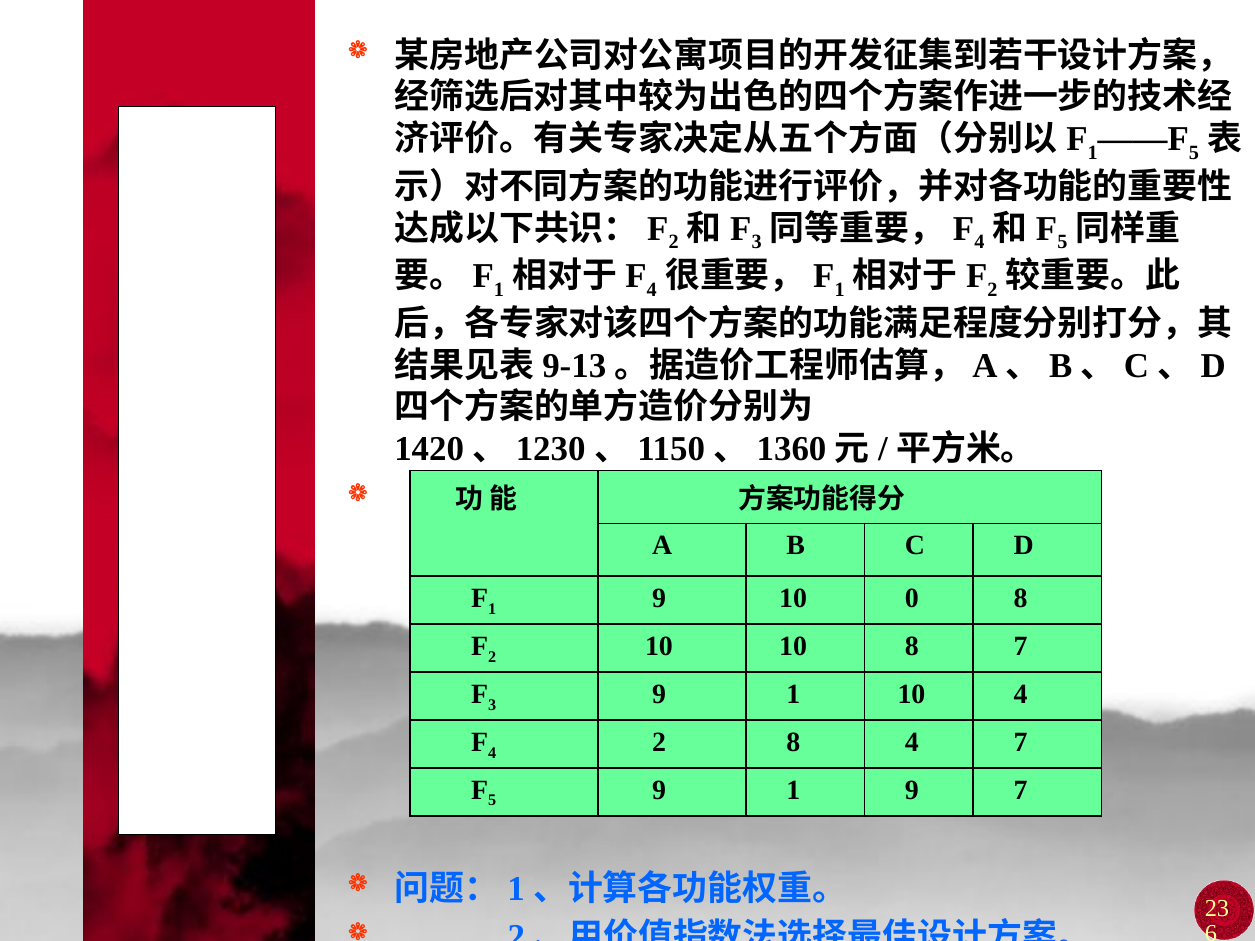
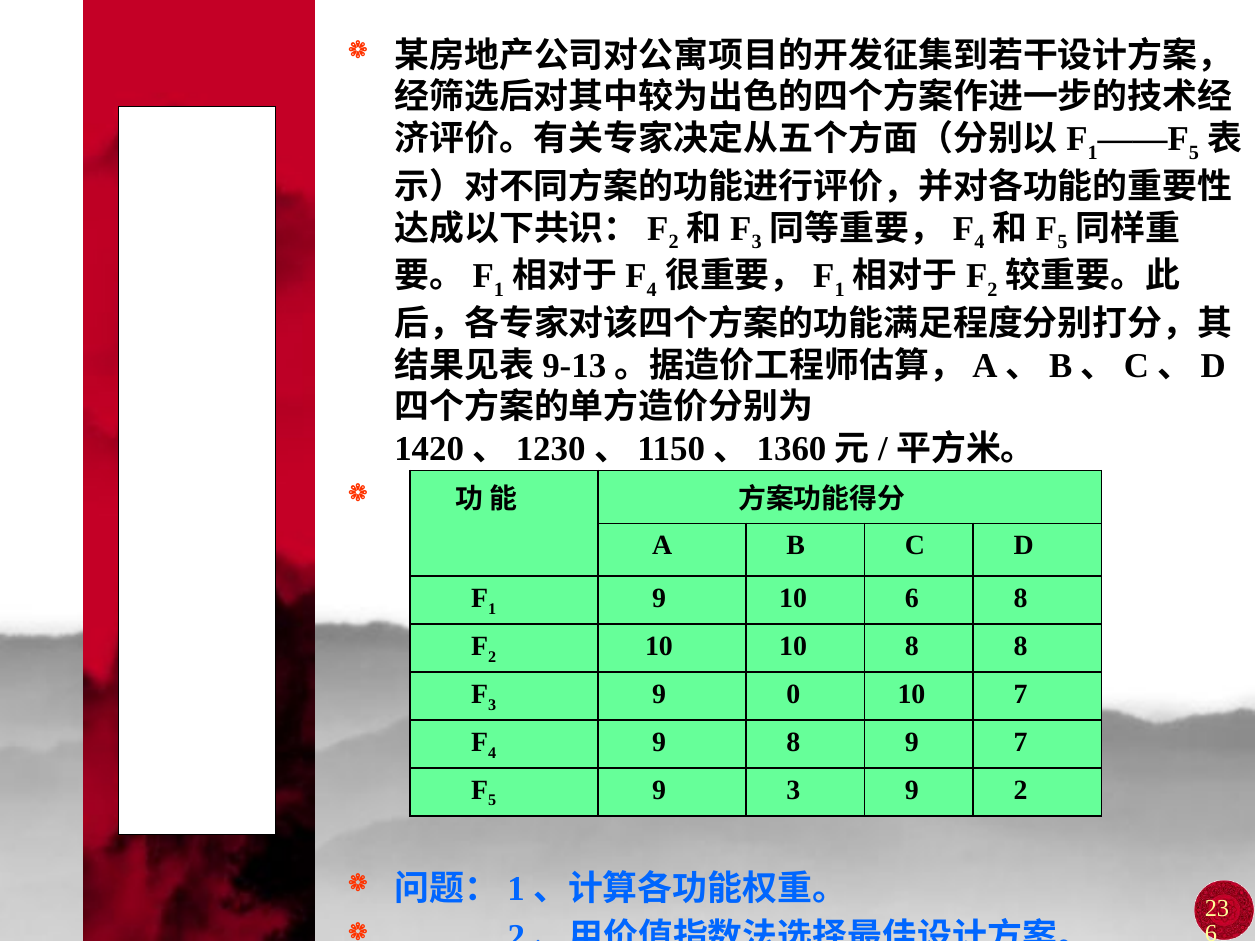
10 0: 0 -> 6 (912, 598)
8 7: 7 -> 8 (1021, 646)
1: 1 -> 0 (793, 694)
10 4: 4 -> 7 (1021, 694)
2: 2 -> 9 (659, 742)
8 4: 4 -> 9 (912, 742)
1: 1 -> 3 (793, 790)
9 7: 7 -> 2 (1021, 790)
